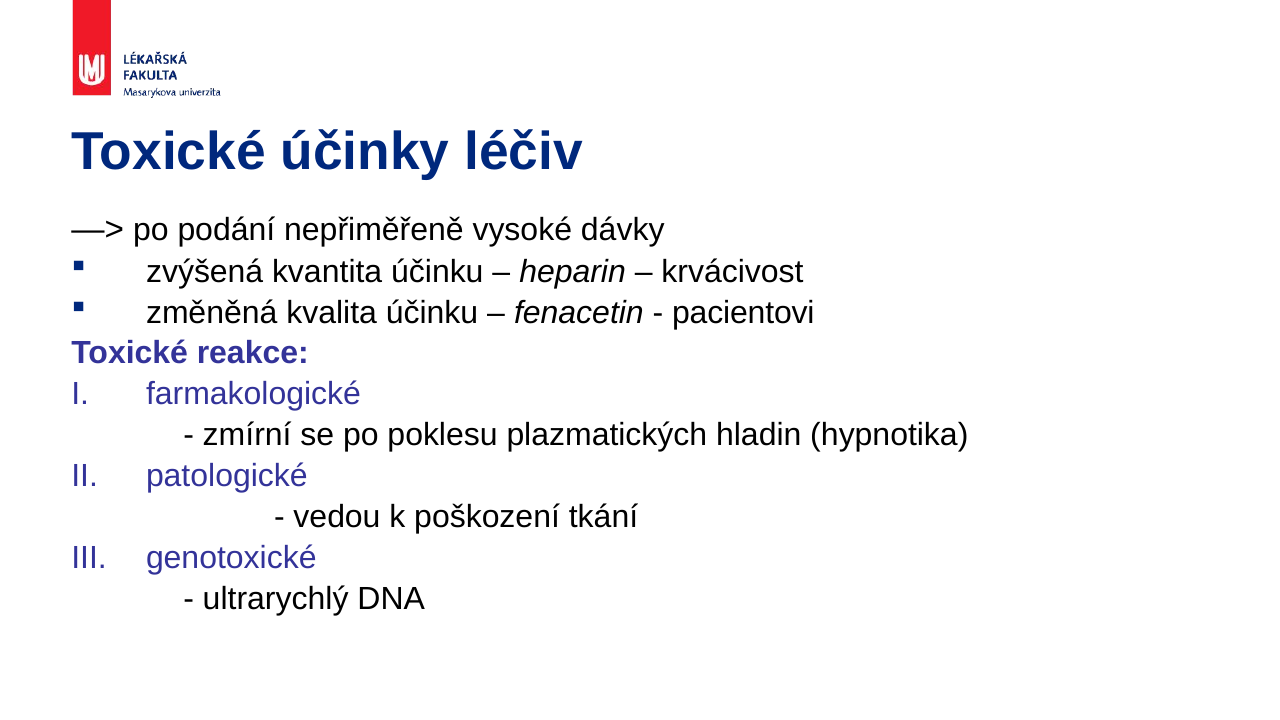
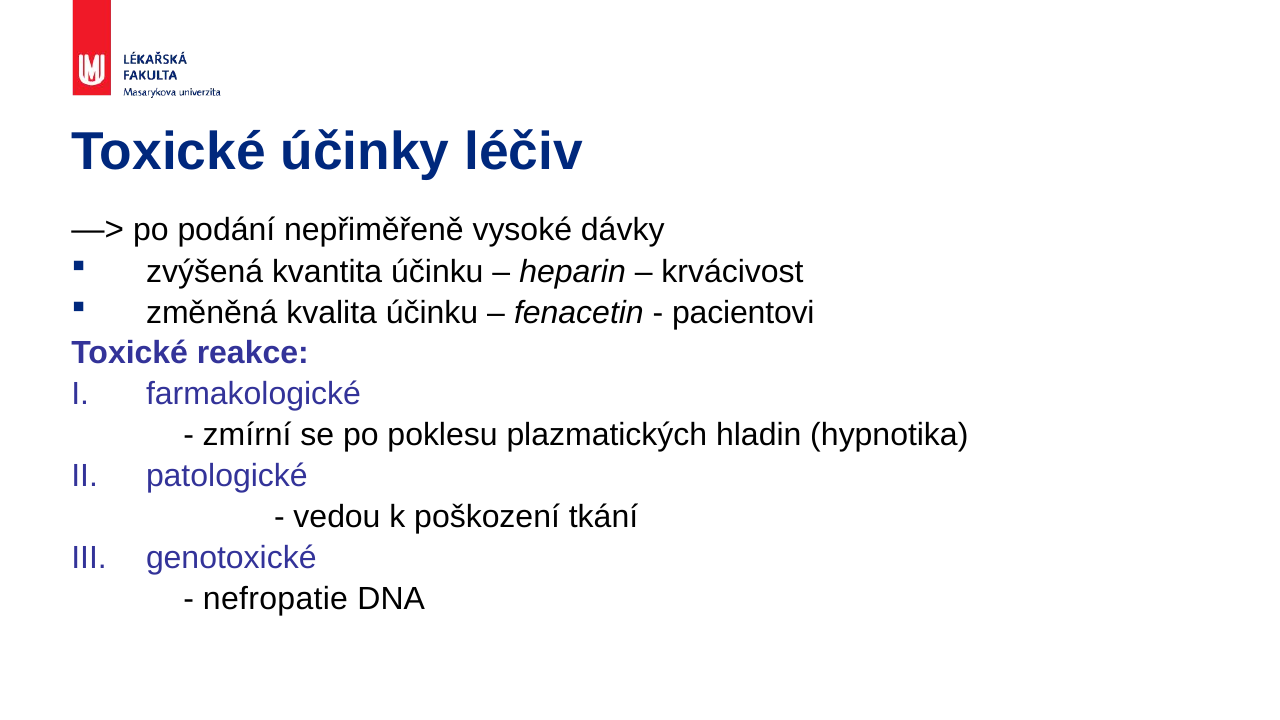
ultrarychlý: ultrarychlý -> nefropatie (275, 599)
